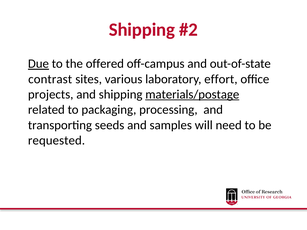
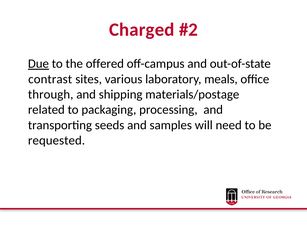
Shipping: Shipping -> Charged (142, 30)
effort: effort -> meals (221, 79)
projects: projects -> through (51, 95)
materials/postage underline: present -> none (192, 95)
